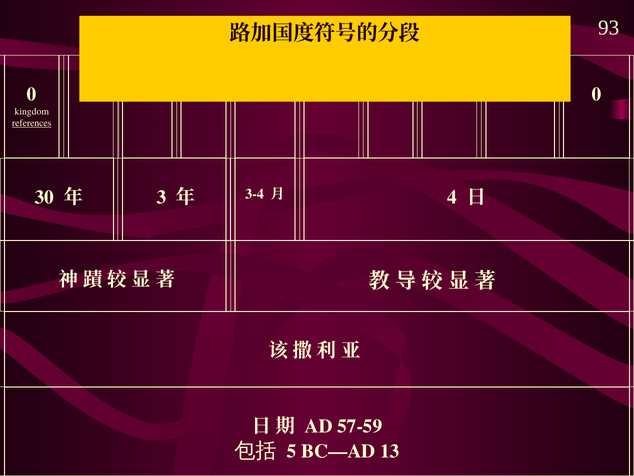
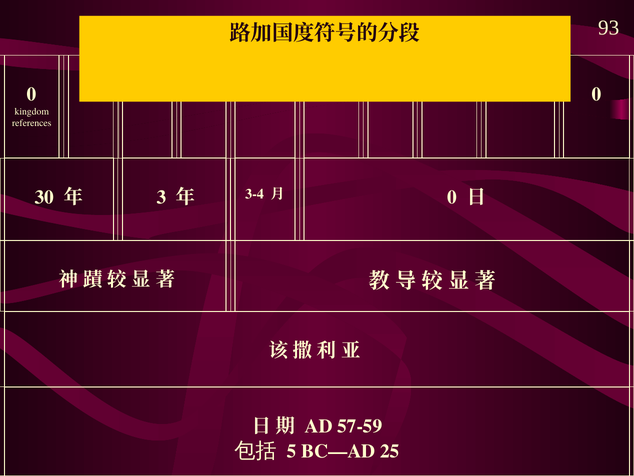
references underline: present -> none (32, 123)
4: 4 -> 0 (452, 197)
BC—AD 13: 13 -> 25 (390, 451)
